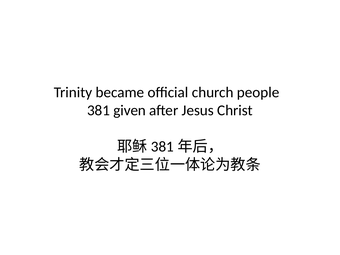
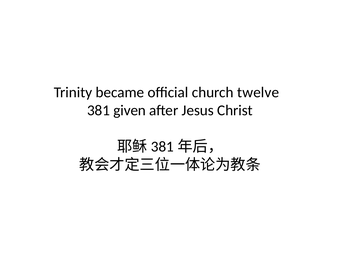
people: people -> twelve (258, 92)
